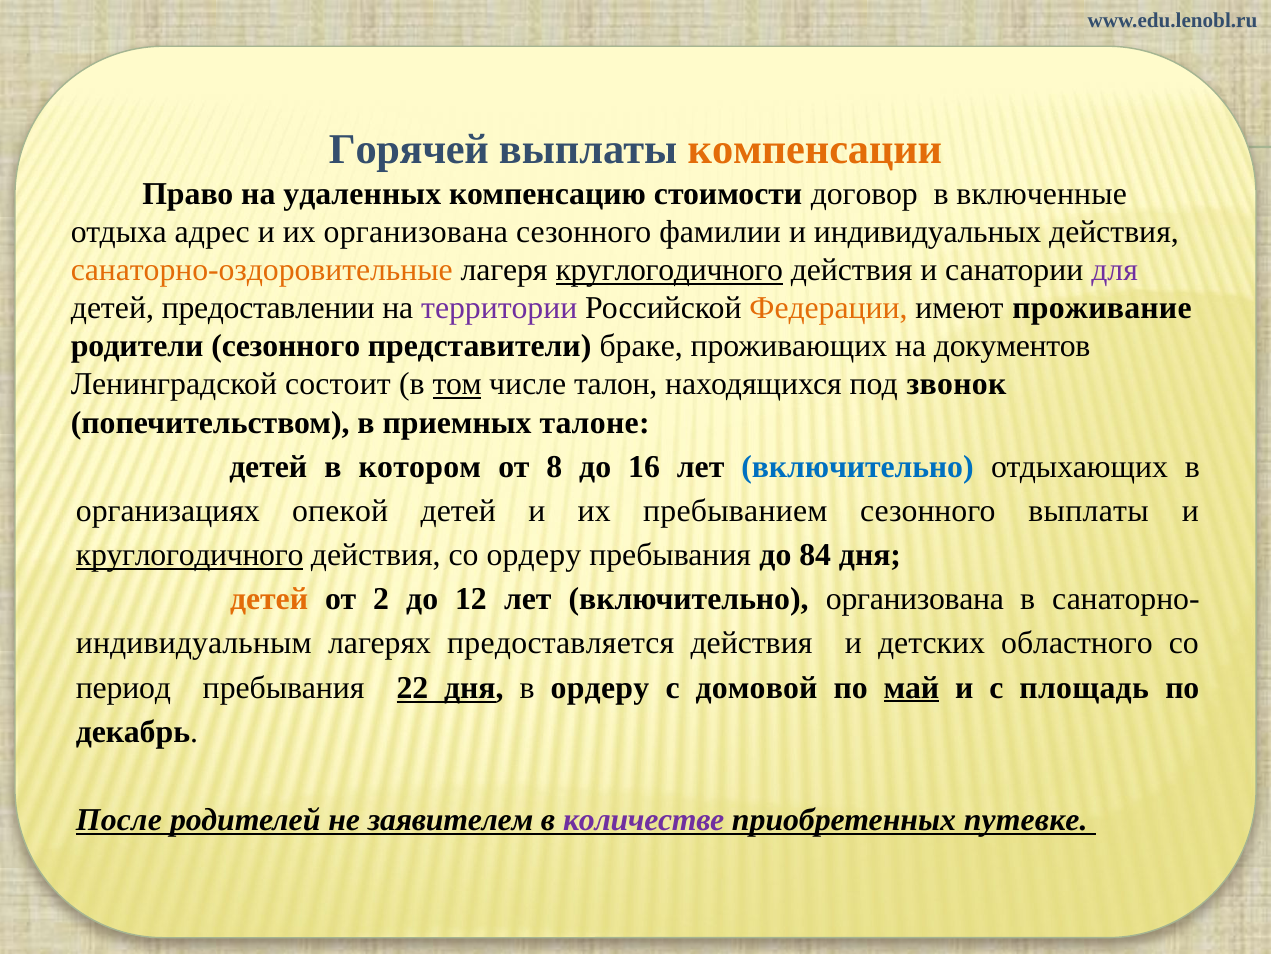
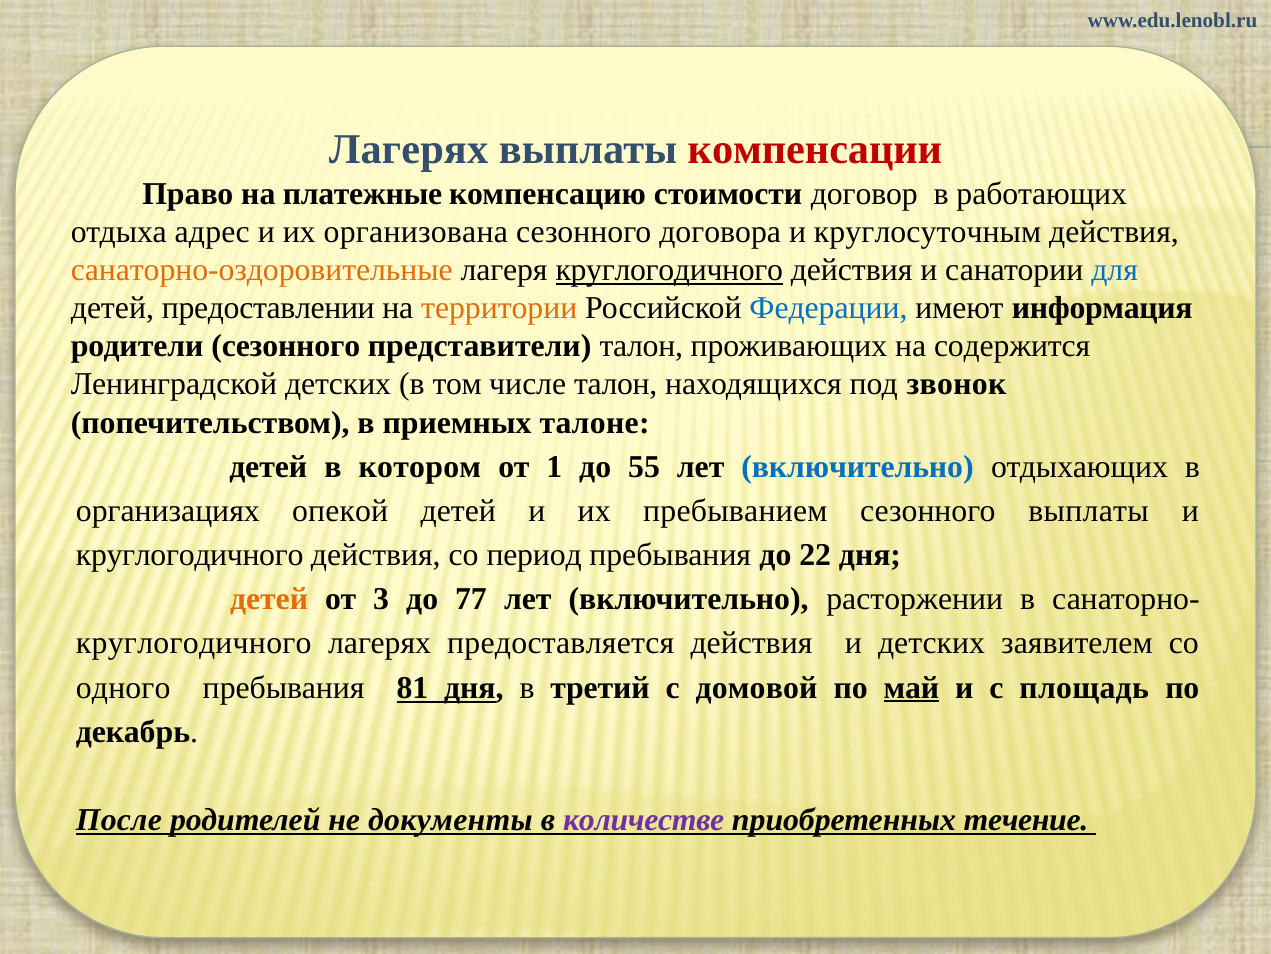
Горячей: Горячей -> Лагерях (409, 150)
компенсации colour: orange -> red (815, 150)
удаленных: удаленных -> платежные (362, 193)
включенные: включенные -> работающих (1042, 193)
фамилии: фамилии -> договора (720, 232)
индивидуальных: индивидуальных -> круглосуточным (928, 232)
для colour: purple -> blue (1115, 270)
территории colour: purple -> orange (499, 308)
Федерации colour: orange -> blue (828, 308)
проживание: проживание -> информация (1102, 308)
представители браке: браке -> талон (641, 346)
документов: документов -> содержится (1012, 346)
Ленинградской состоит: состоит -> детских (338, 384)
том underline: present -> none (457, 384)
8: 8 -> 1 (554, 466)
16: 16 -> 55 (644, 466)
круглогодичного underline: present -> none (190, 555)
со ордеру: ордеру -> период (534, 555)
84: 84 -> 22 (815, 555)
2: 2 -> 3 (381, 599)
12: 12 -> 77 (471, 599)
включительно организована: организована -> расторжении (915, 599)
индивидуальным: индивидуальным -> круглогодичного (194, 643)
областного: областного -> заявителем (1077, 643)
период: период -> одного (123, 687)
22: 22 -> 81 (412, 687)
в ордеру: ордеру -> третий (600, 687)
заявителем: заявителем -> документы (450, 819)
путевке: путевке -> течение (1026, 819)
